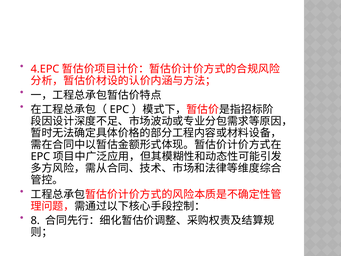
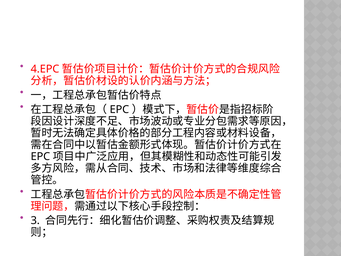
8: 8 -> 3 (35, 220)
